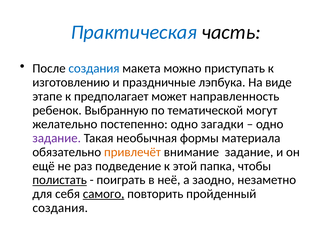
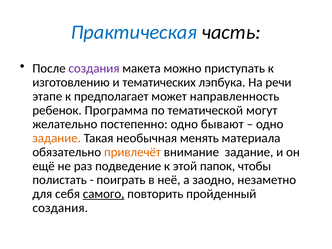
создания colour: blue -> purple (94, 68)
праздничные: праздничные -> тематических (159, 82)
виде: виде -> речи (278, 82)
Выбранную: Выбранную -> Программа (116, 110)
загадки: загадки -> бывают (222, 124)
задание colour: purple -> orange (57, 138)
формы: формы -> менять (199, 138)
папка: папка -> папок (218, 166)
полистать underline: present -> none (60, 180)
